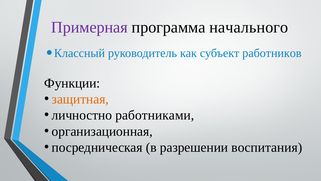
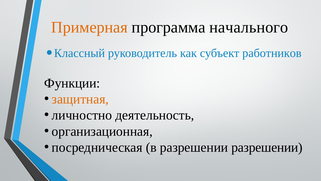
Примерная colour: purple -> orange (89, 27)
работниками: работниками -> деятельность (155, 115)
разрешении воспитания: воспитания -> разрешении (267, 147)
